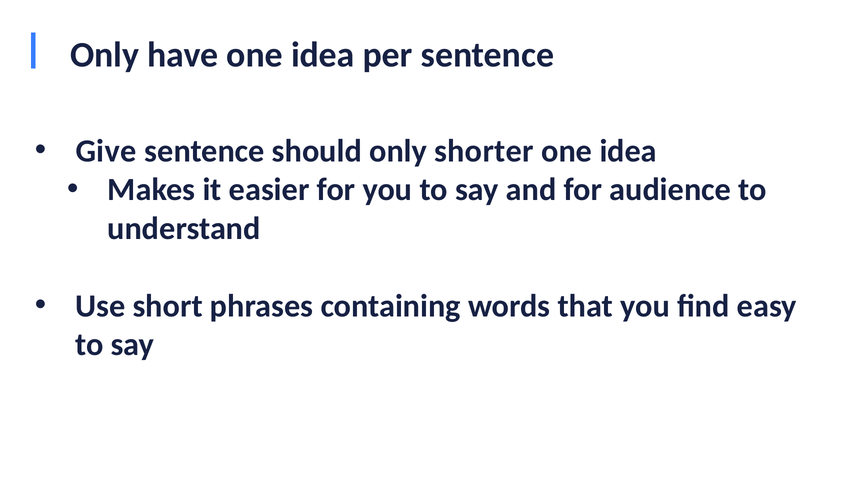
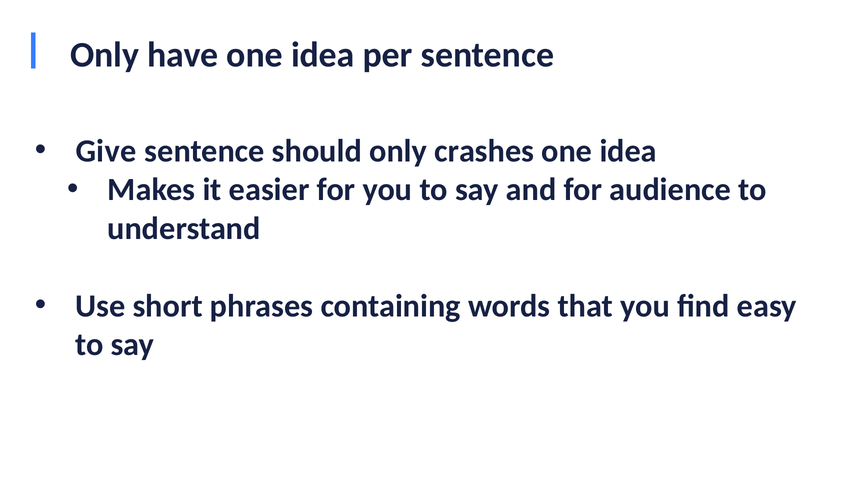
shorter: shorter -> crashes (484, 151)
